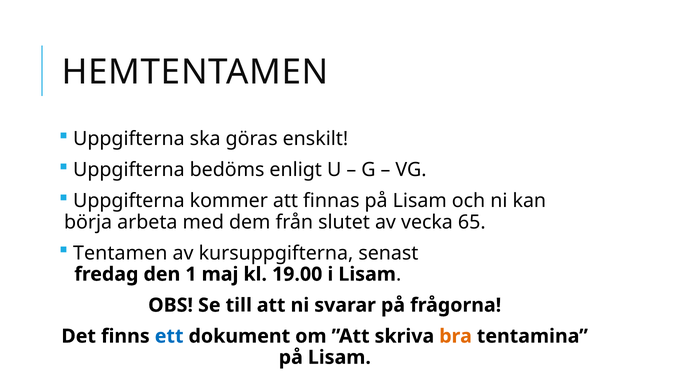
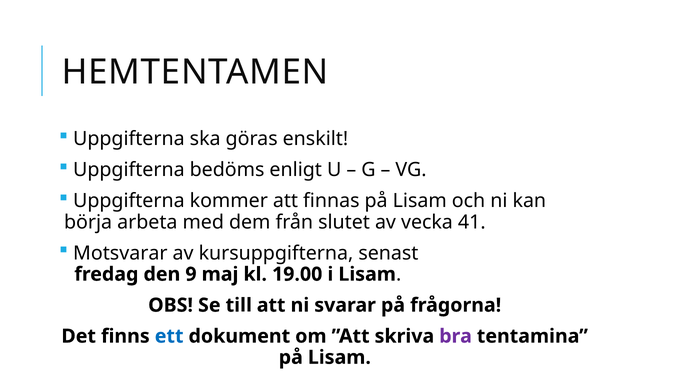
65: 65 -> 41 (472, 222)
Tentamen: Tentamen -> Motsvarar (120, 253)
1: 1 -> 9 (191, 275)
bra colour: orange -> purple (456, 337)
